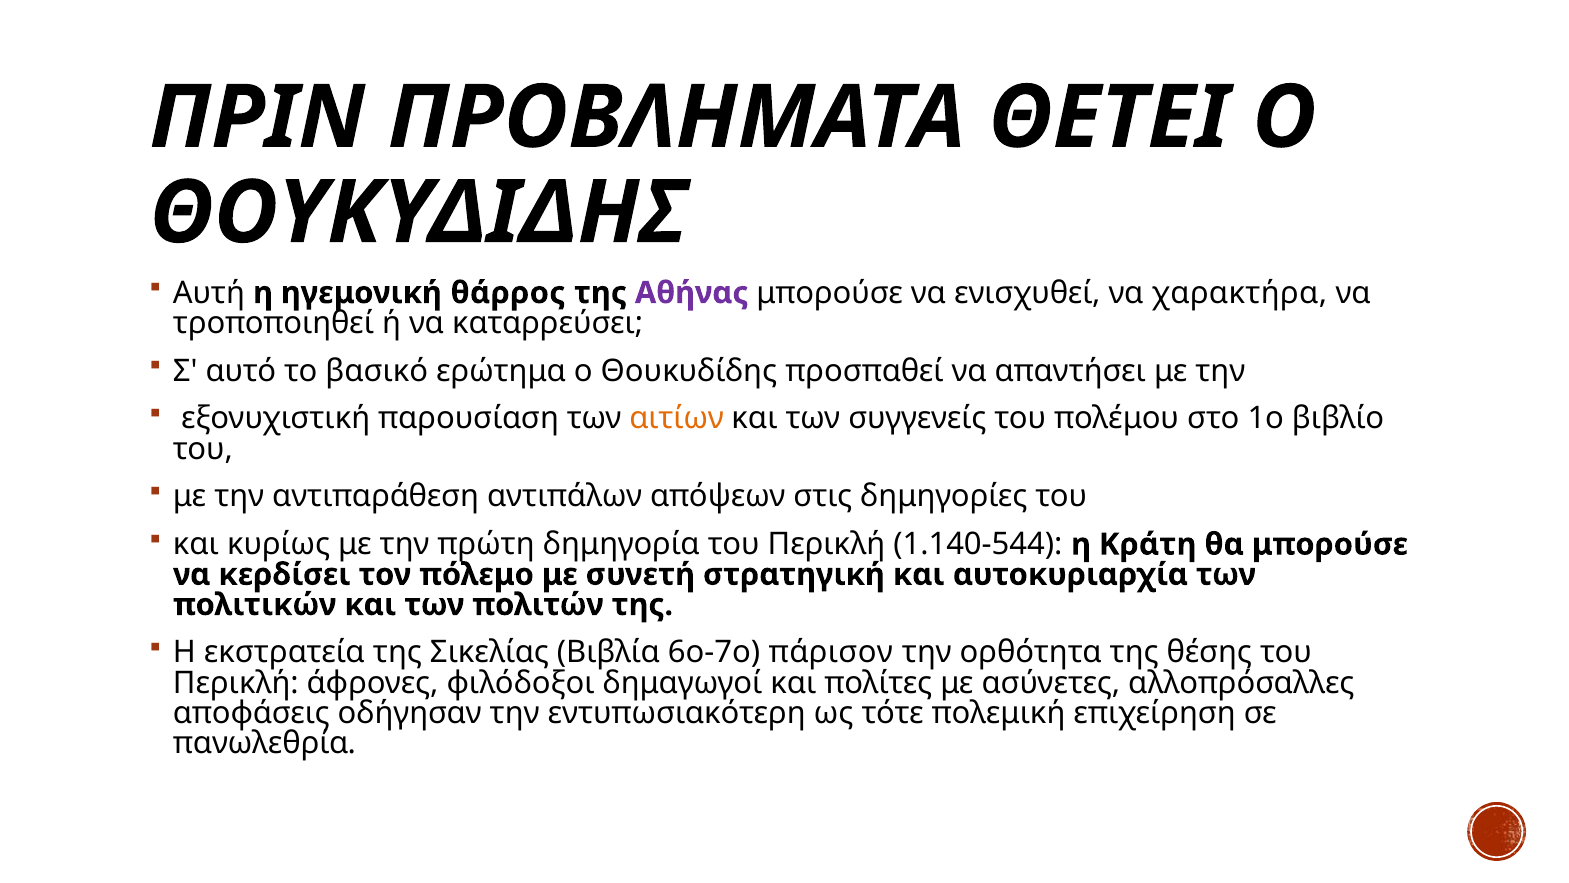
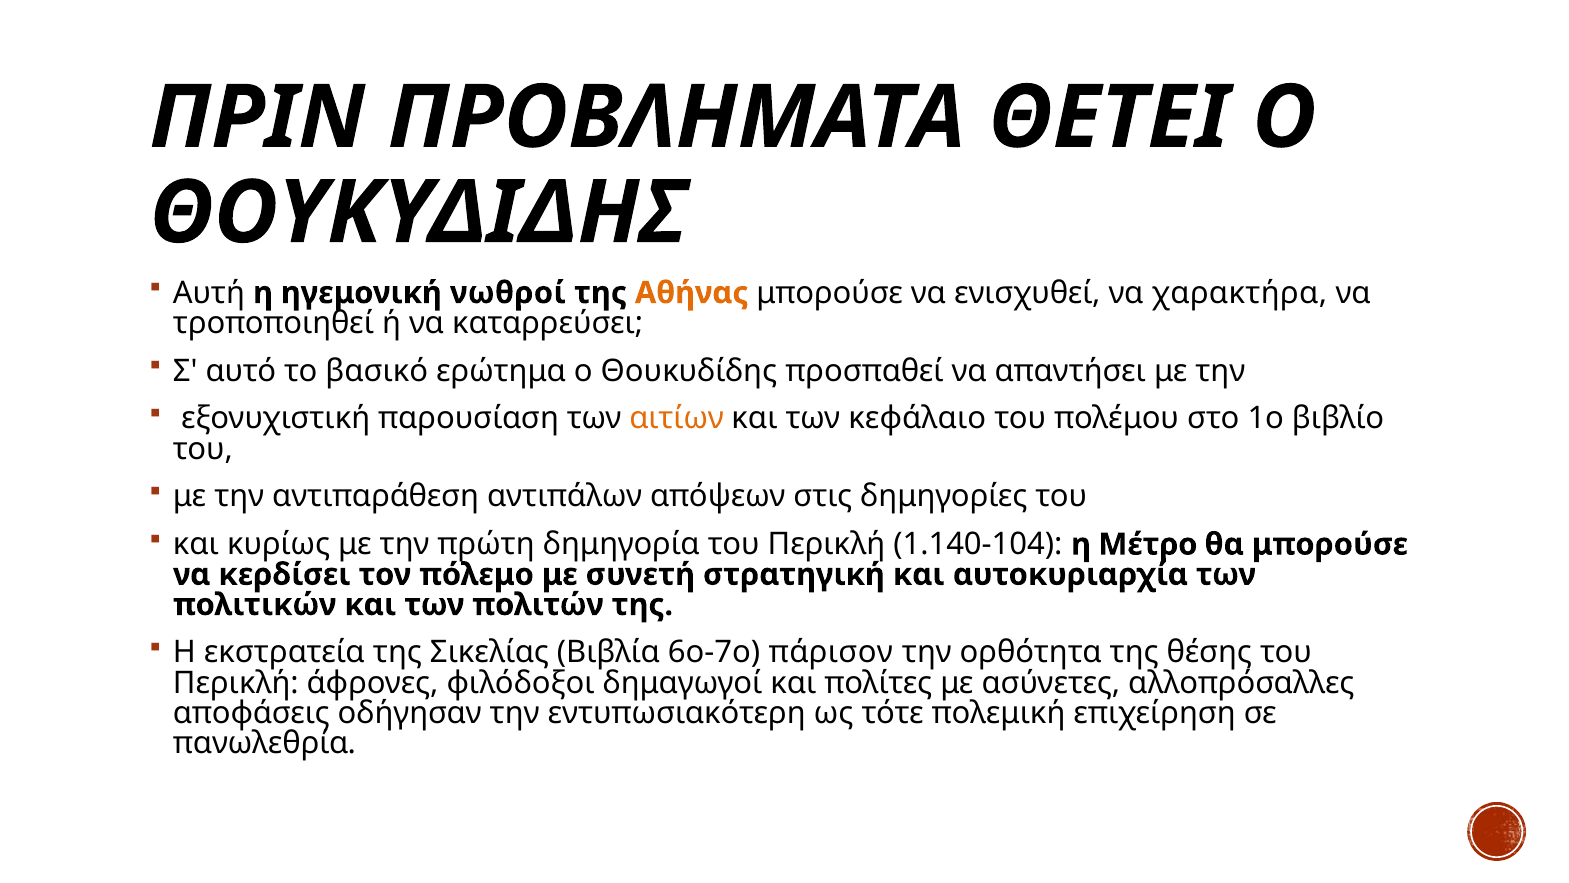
θάρρος: θάρρος -> νωθροί (508, 293)
Αθήνας colour: purple -> orange (692, 293)
συγγενείς: συγγενείς -> κεφάλαιο (917, 418)
1.140-544: 1.140-544 -> 1.140-104 (978, 544)
Κράτη: Κράτη -> Μέτρο (1148, 544)
